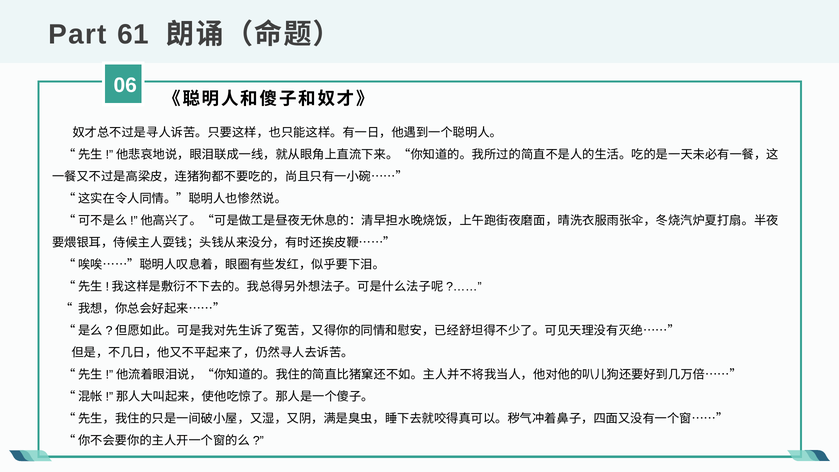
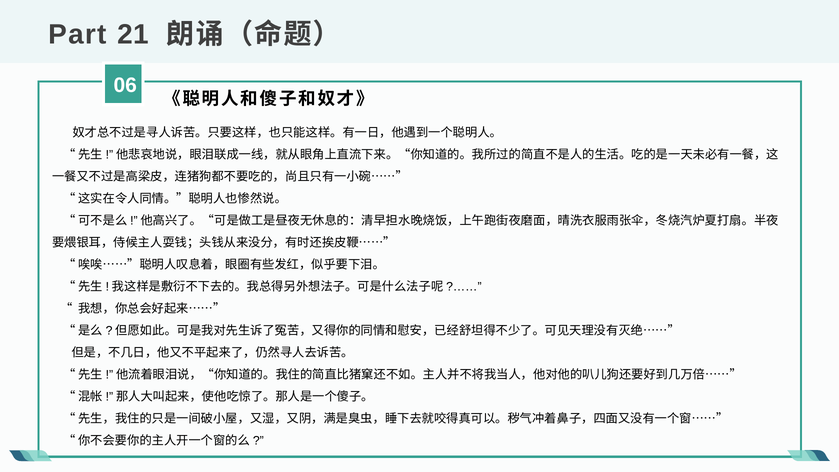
61: 61 -> 21 (133, 34)
